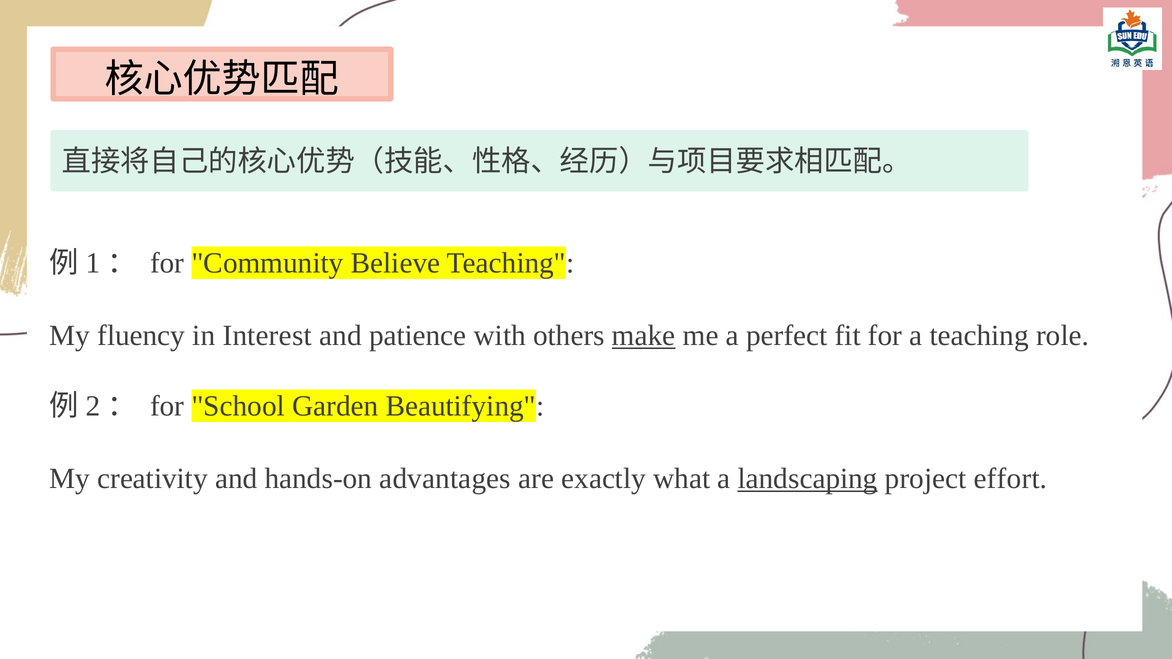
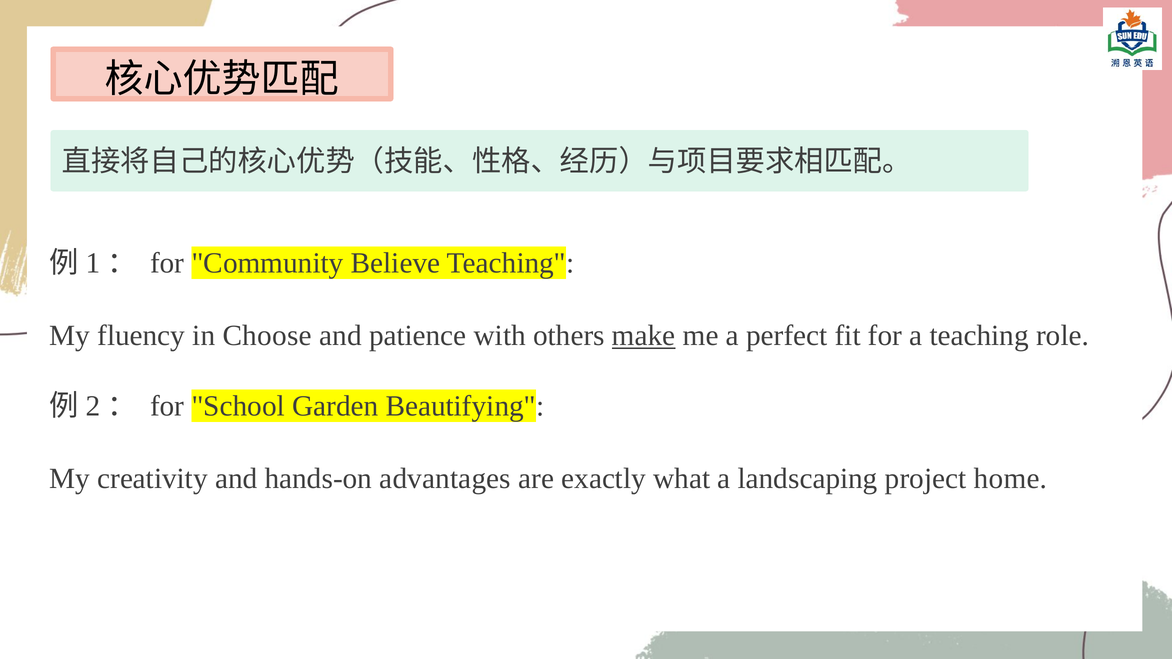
Interest: Interest -> Choose (267, 336)
landscaping underline: present -> none (808, 479)
effort: effort -> home (1010, 479)
